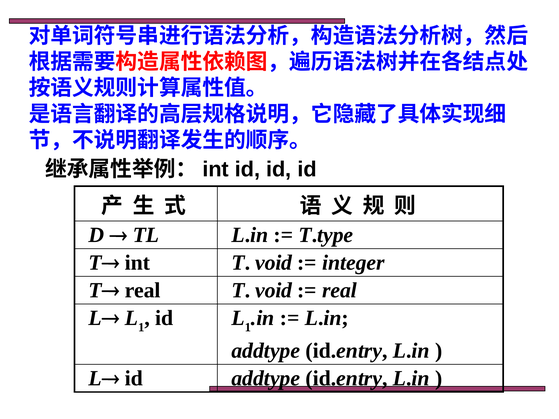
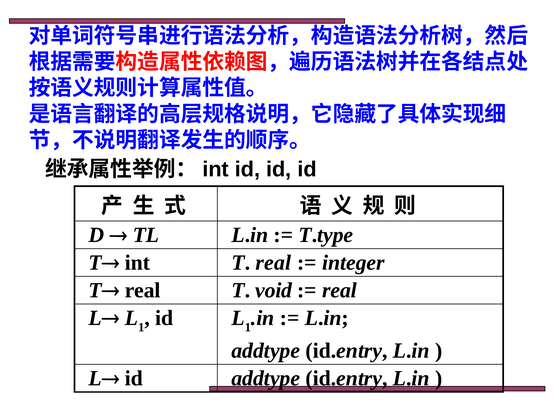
int T void: void -> real (273, 263)
